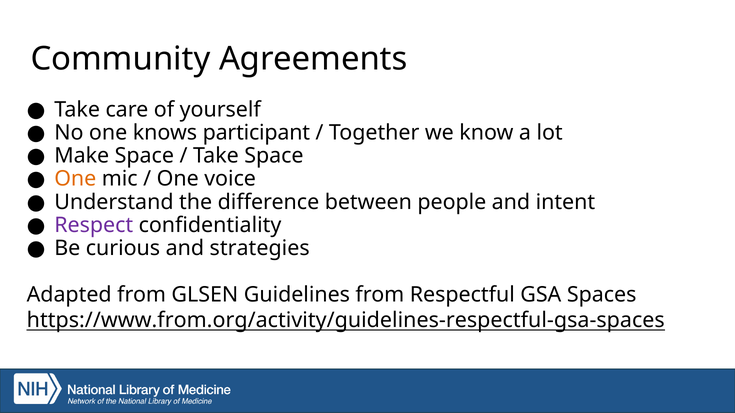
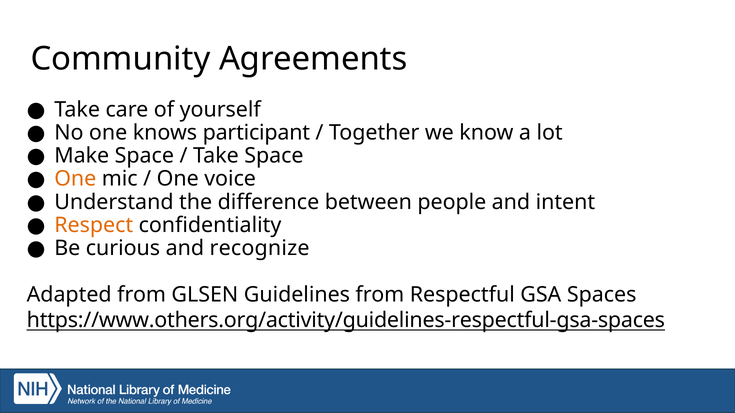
Respect colour: purple -> orange (94, 225)
strategies: strategies -> recognize (260, 249)
https://www.from.org/activity/guidelines-respectful-gsa-spaces: https://www.from.org/activity/guidelines-respectful-gsa-spaces -> https://www.others.org/activity/guidelines-respectful-gsa-spaces (346, 320)
